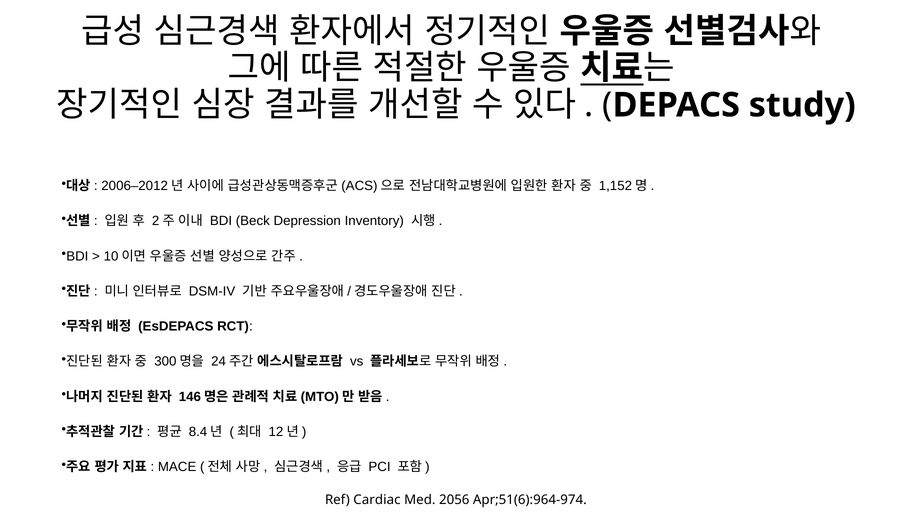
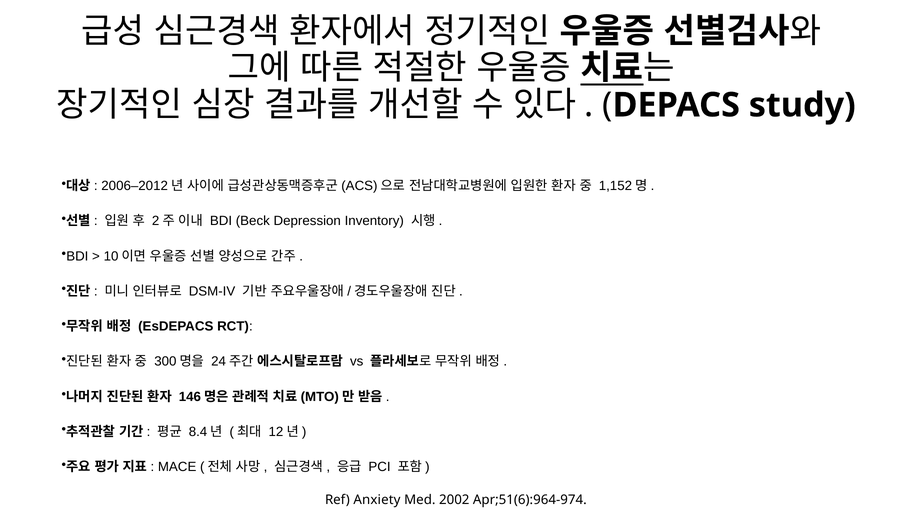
Cardiac: Cardiac -> Anxiety (377, 500)
2056: 2056 -> 2002 (454, 500)
